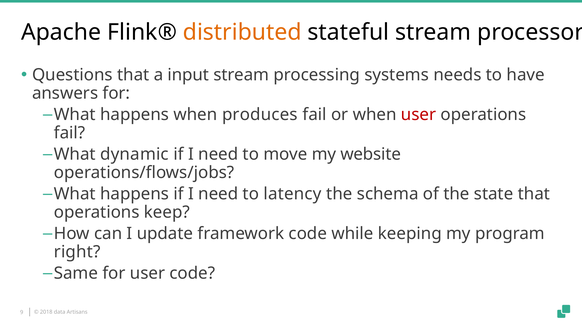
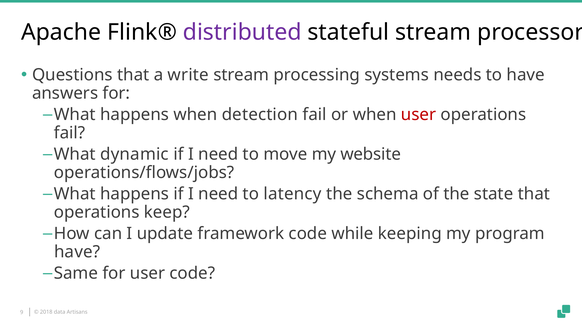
distributed colour: orange -> purple (242, 32)
input: input -> write (188, 75)
produces: produces -> detection (260, 115)
right: right -> have (77, 252)
